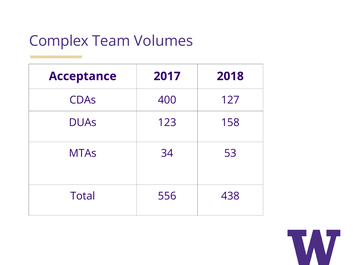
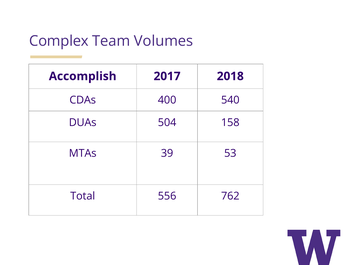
Acceptance: Acceptance -> Accomplish (83, 76)
127: 127 -> 540 (230, 100)
123: 123 -> 504 (167, 122)
34: 34 -> 39 (167, 153)
438: 438 -> 762 (230, 196)
